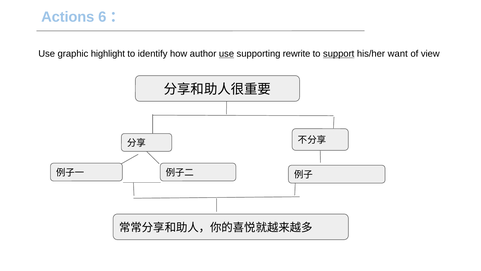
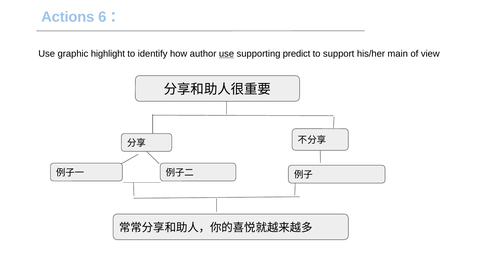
rewrite: rewrite -> predict (297, 54)
support underline: present -> none (339, 54)
want: want -> main (398, 54)
